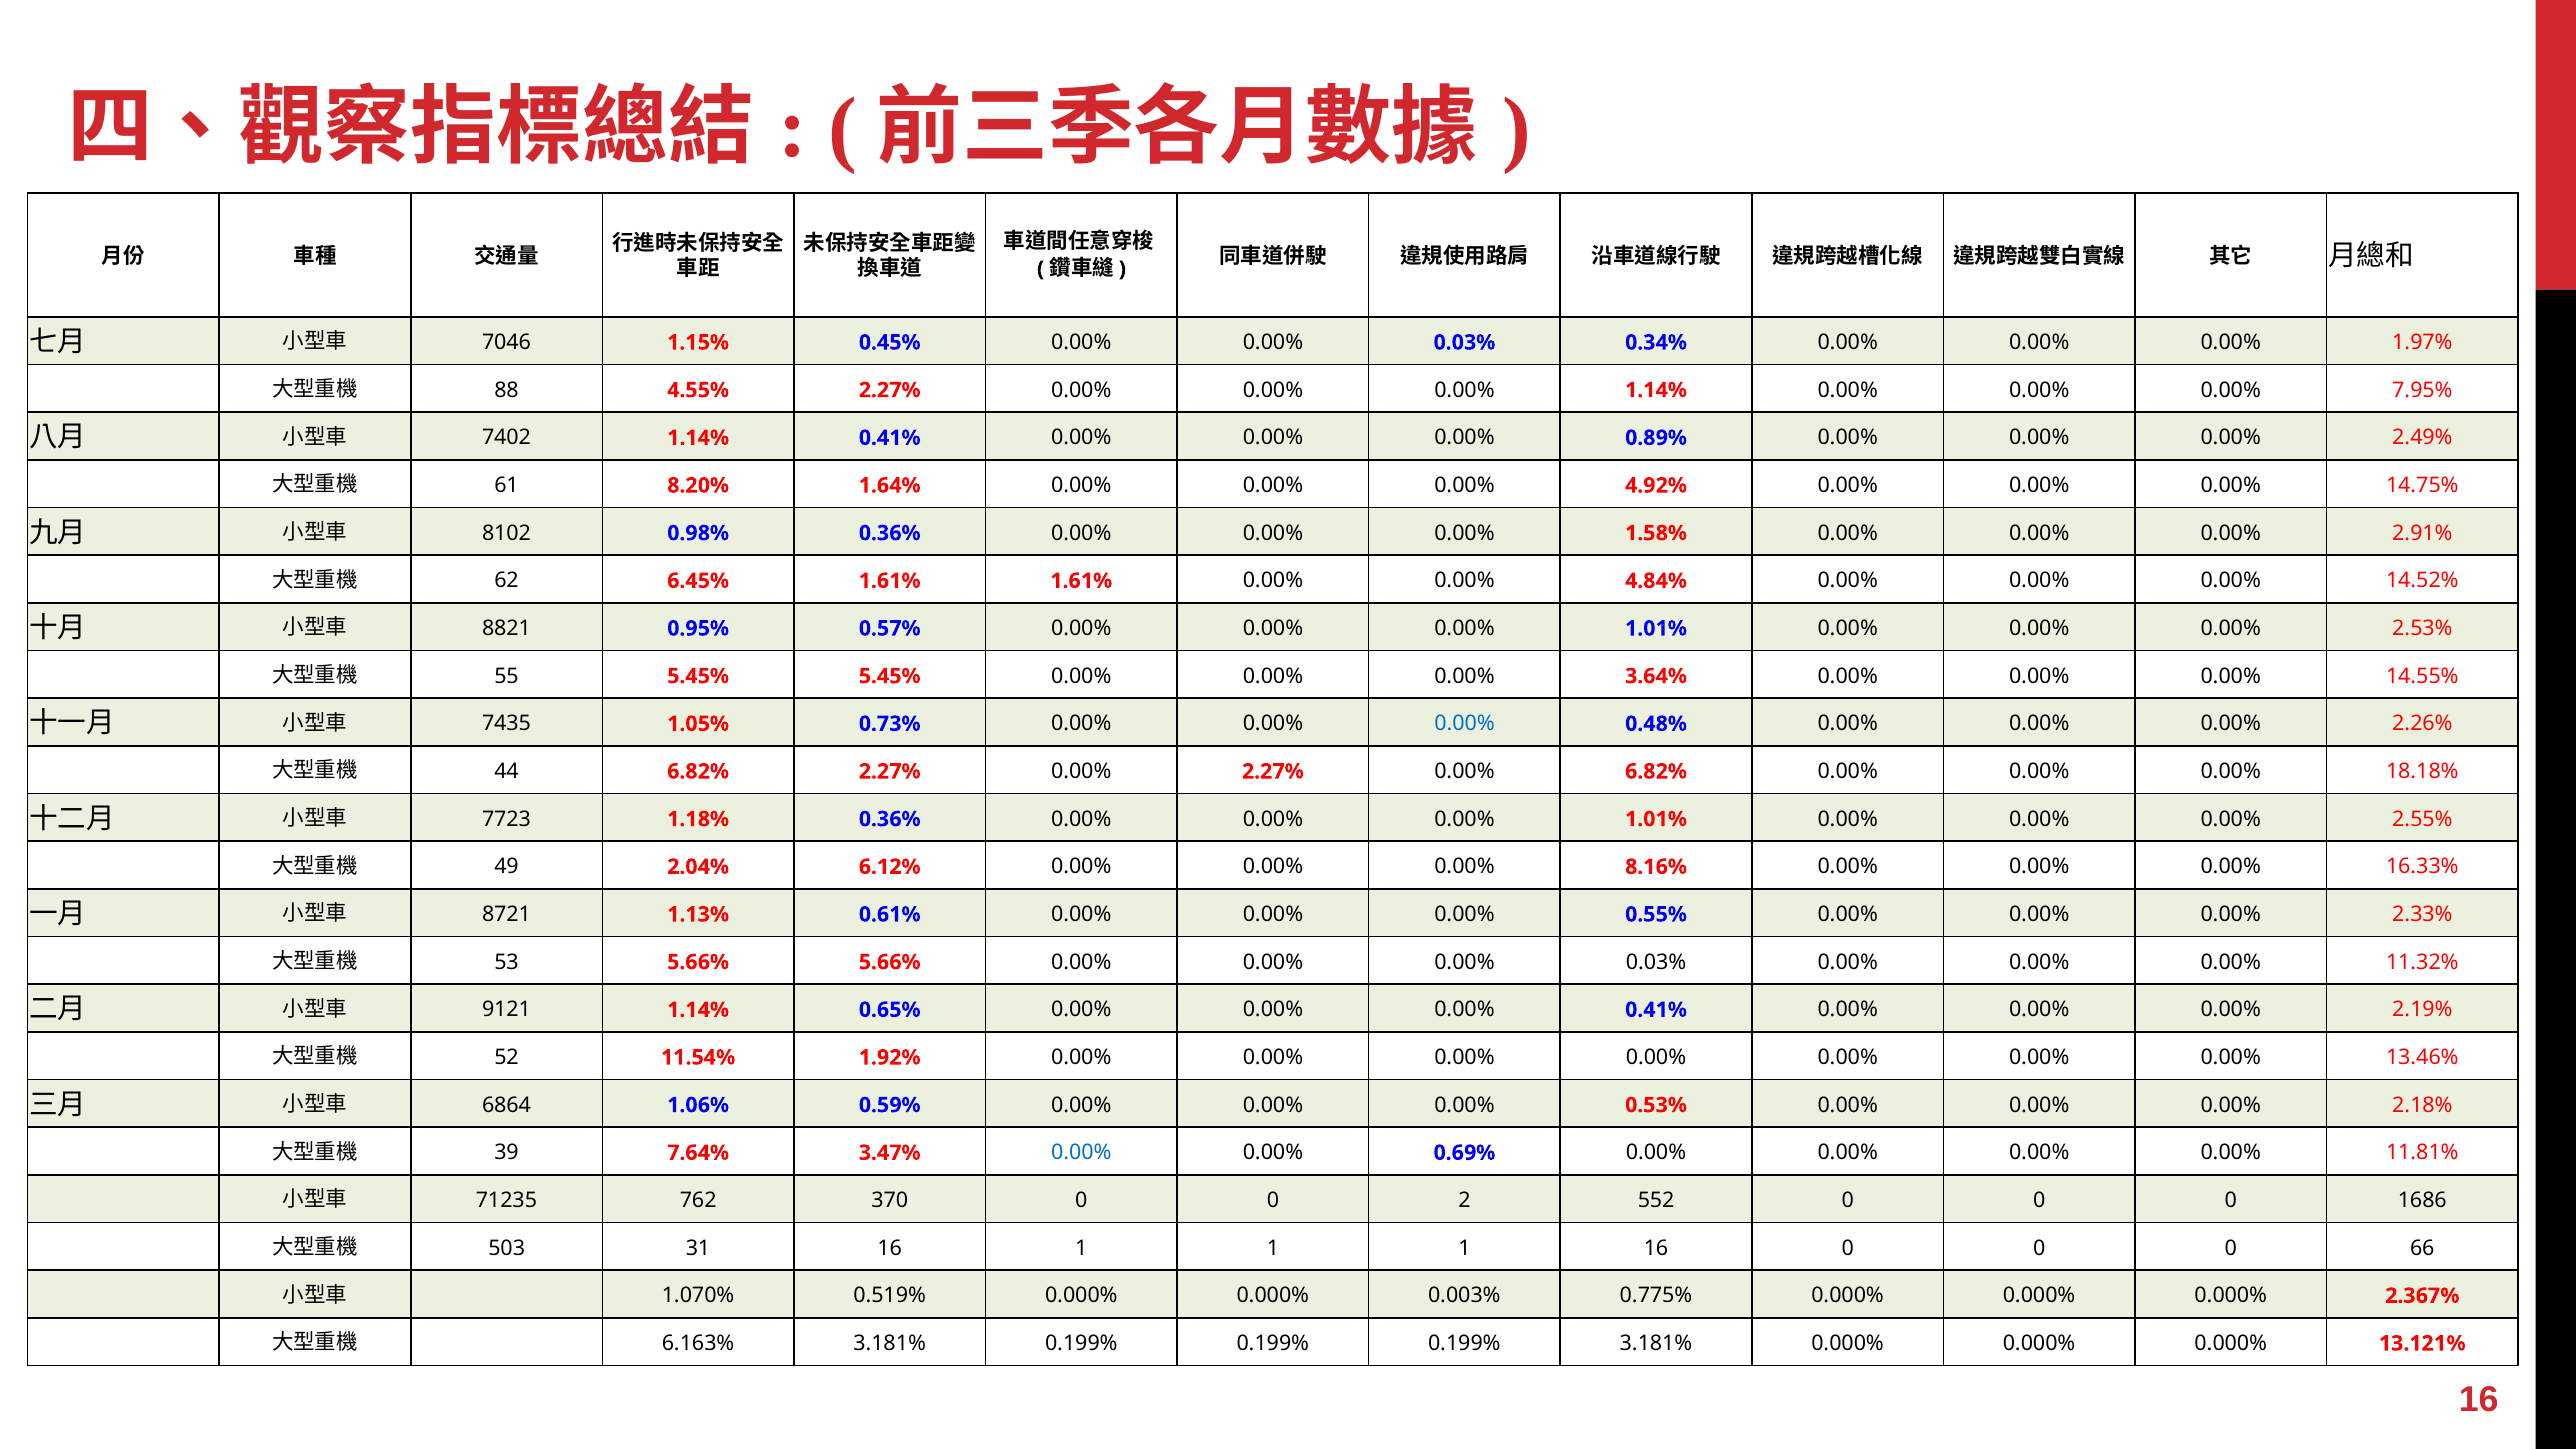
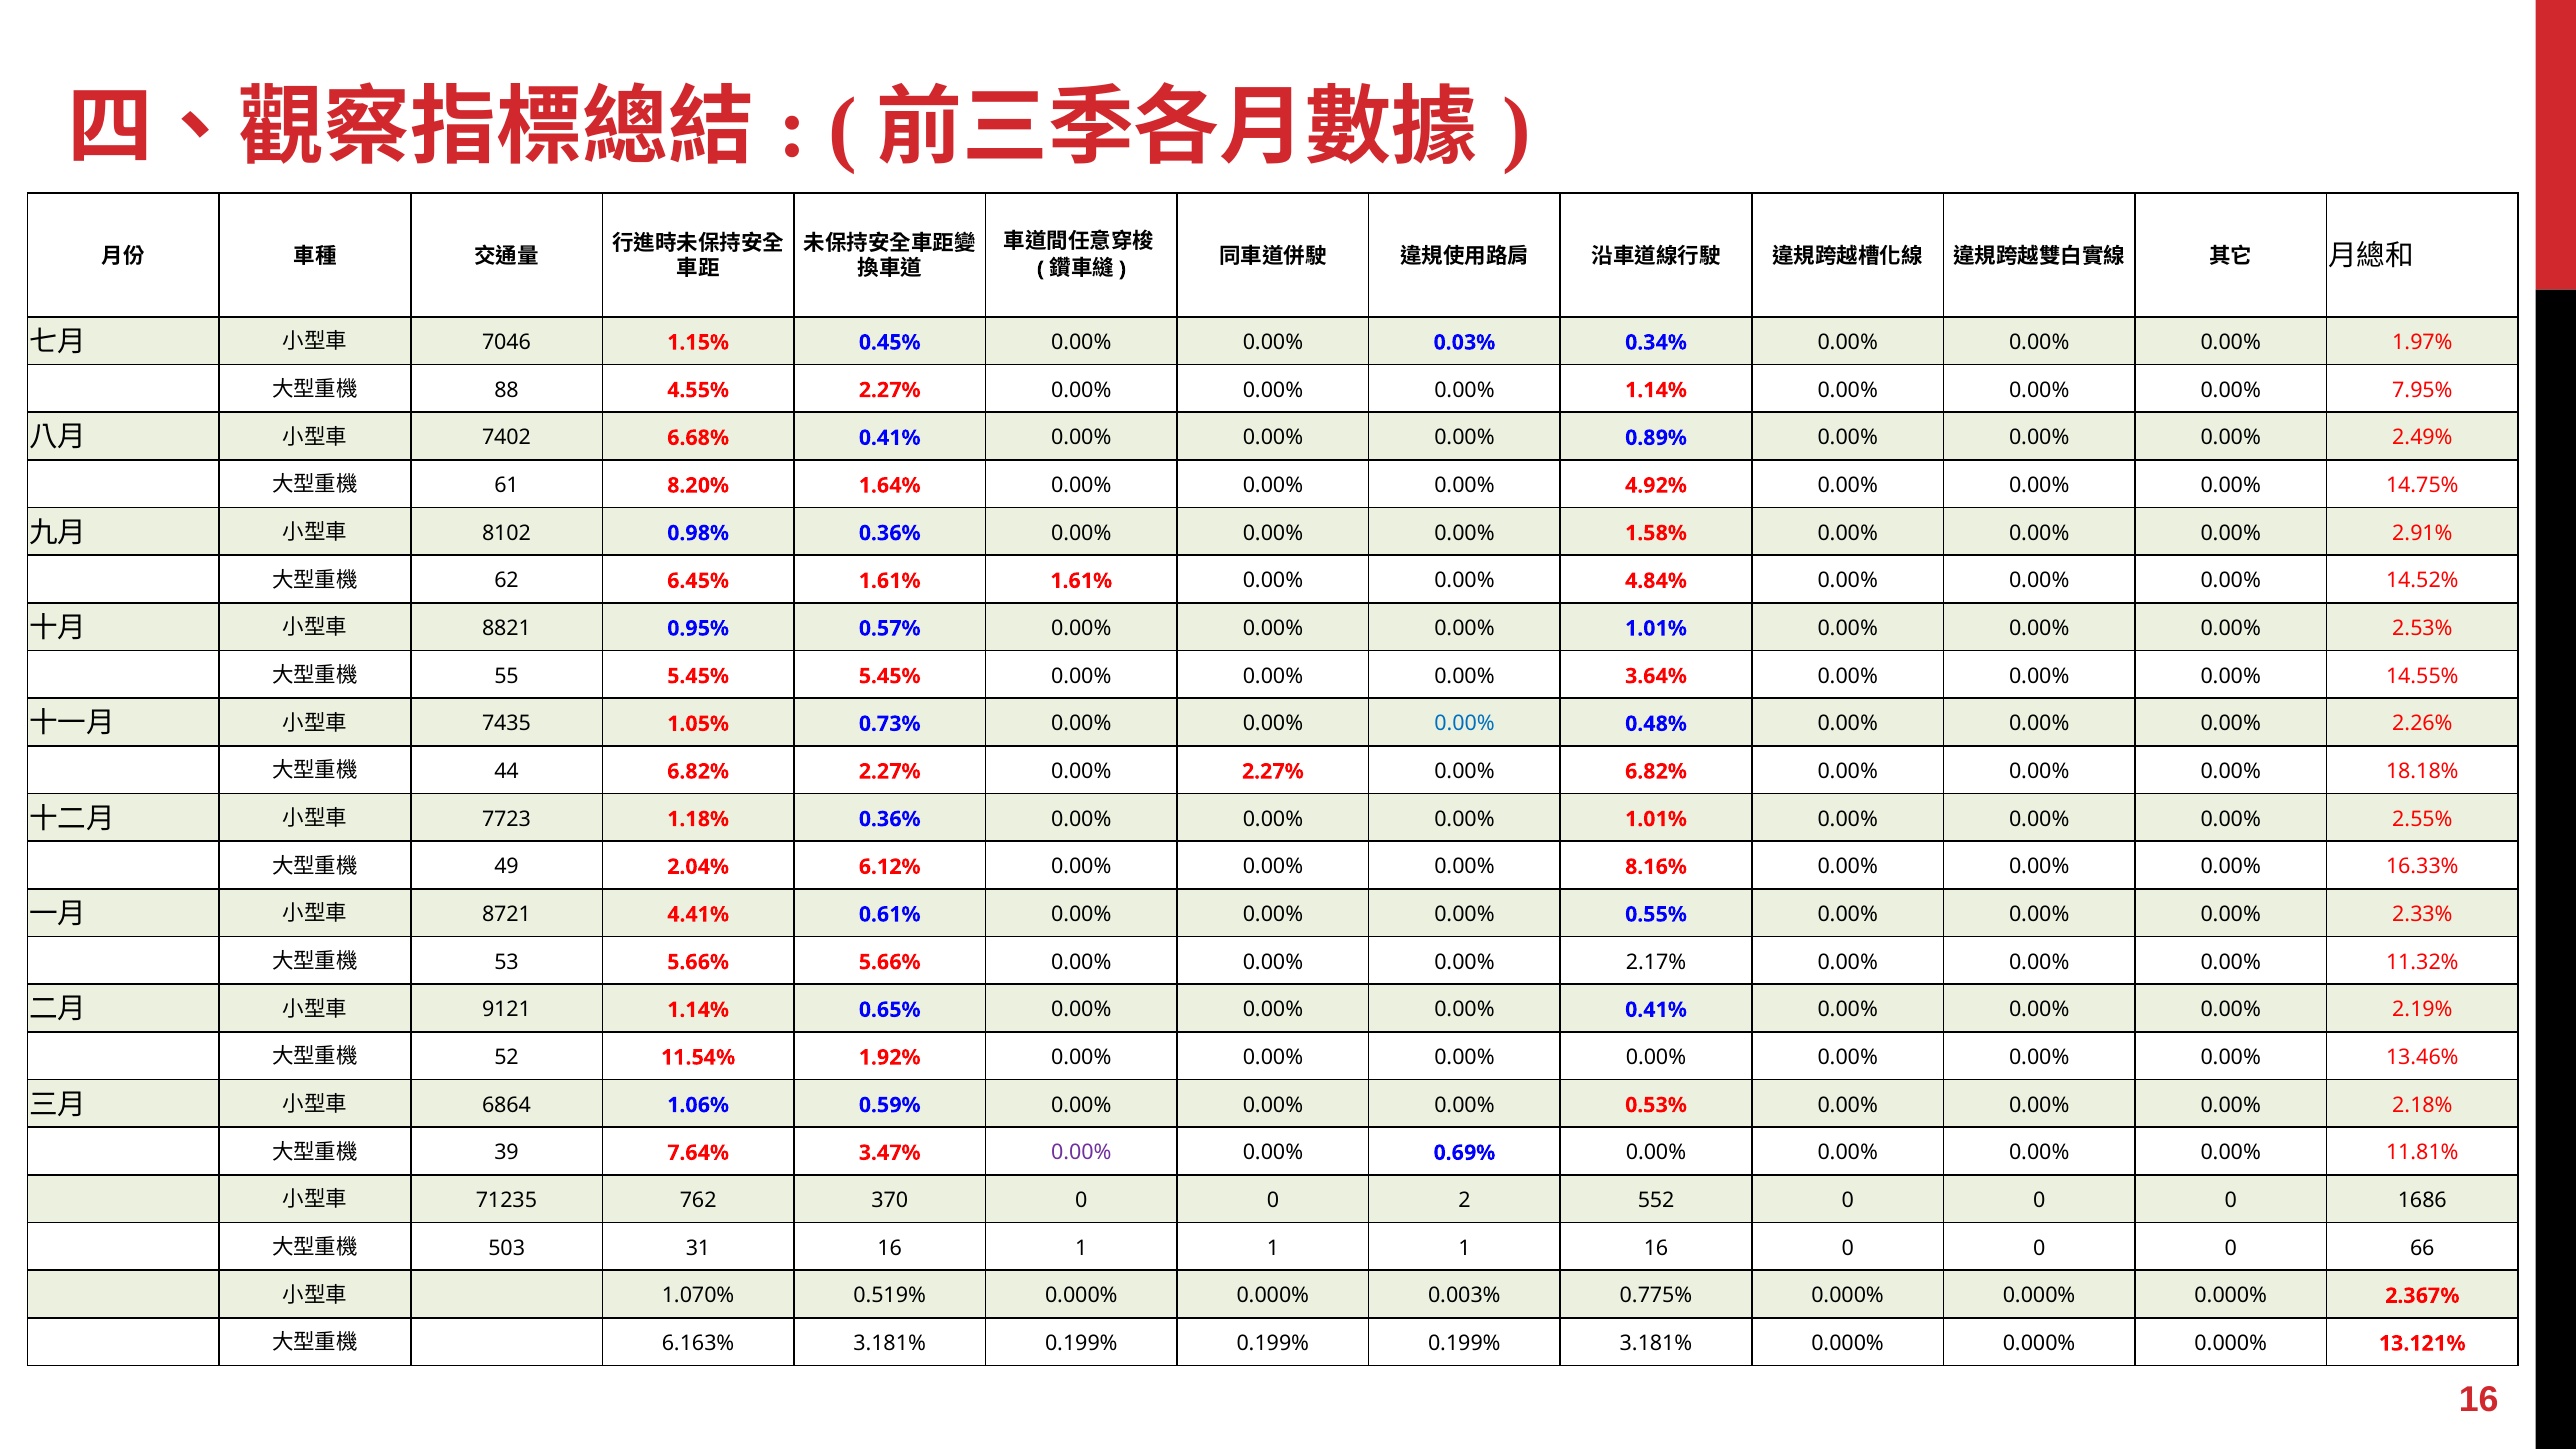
7402 1.14%: 1.14% -> 6.68% (698, 438)
1.13%: 1.13% -> 4.41% (698, 914)
0.00% 0.00% 0.00% 0.03%: 0.03% -> 2.17% (1656, 962)
0.00% colour: blue -> purple (1081, 1153)
